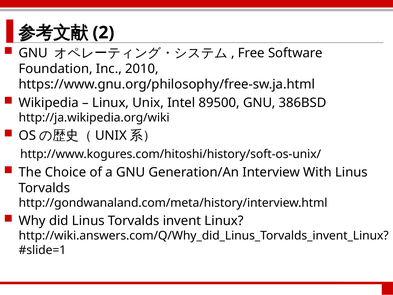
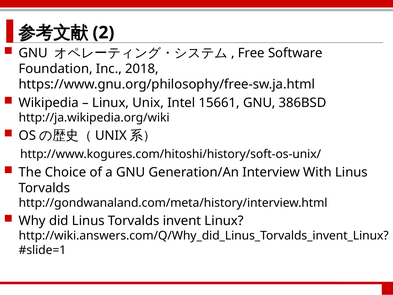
2010: 2010 -> 2018 (142, 69)
89500: 89500 -> 15661 (219, 103)
